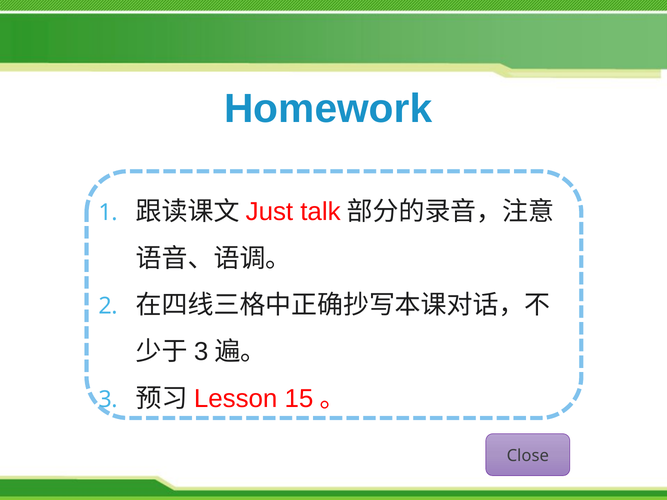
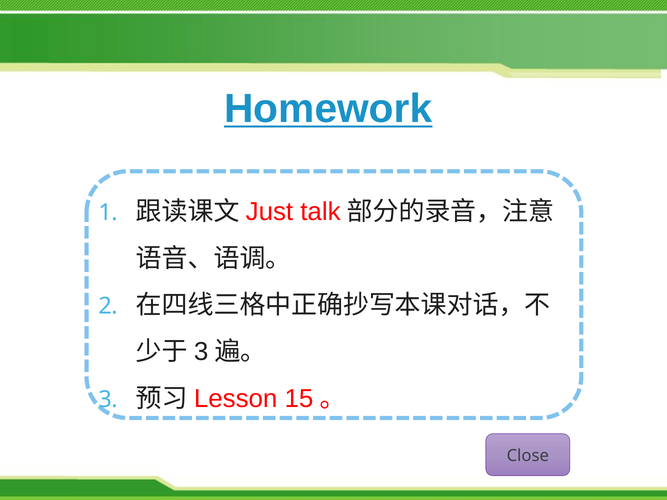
Homework underline: none -> present (328, 109)
